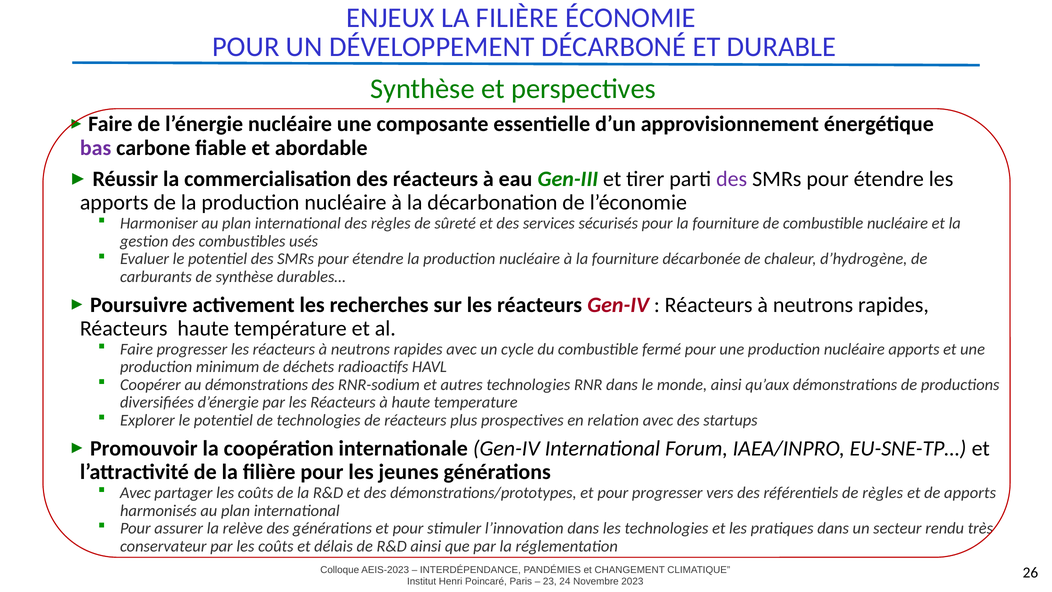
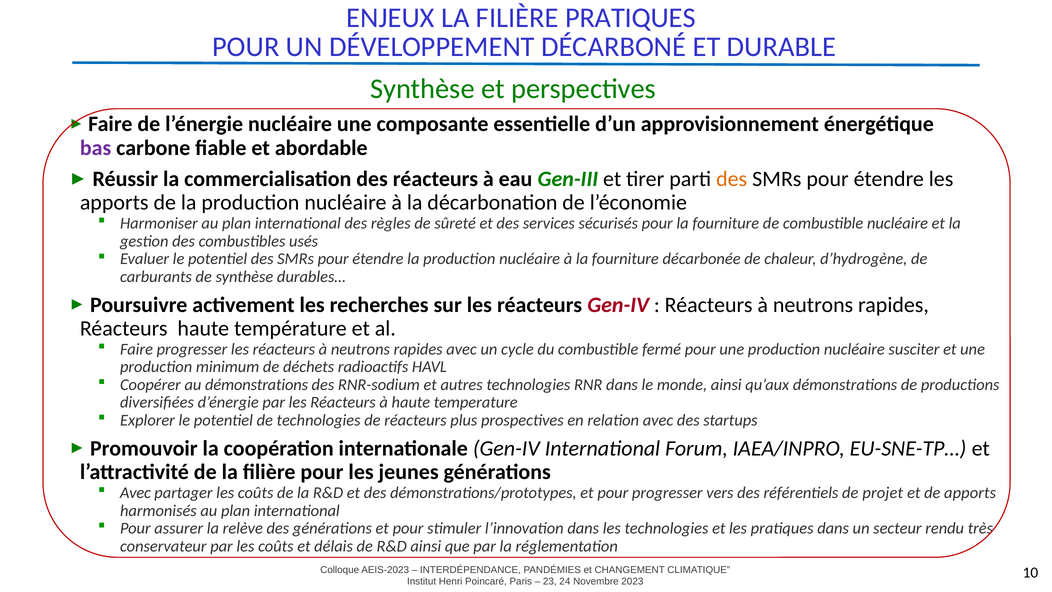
FILIÈRE ÉCONOMIE: ÉCONOMIE -> PRATIQUES (630, 18)
des colour: purple -> orange (732, 179)
nucléaire apports: apports -> susciter (914, 349)
de règles: règles -> projet (883, 493)
26: 26 -> 10 (1030, 572)
